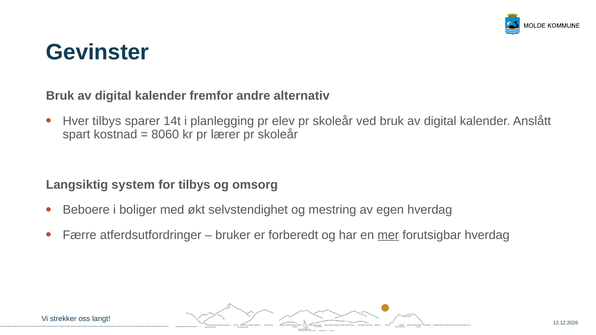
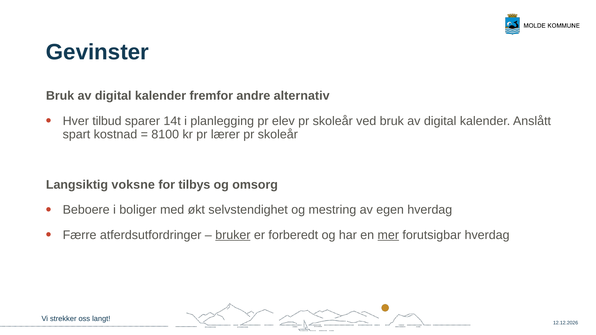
Hver tilbys: tilbys -> tilbud (107, 121)
8060: 8060 -> 8100 (165, 134)
system: system -> voksne (133, 185)
bruker underline: none -> present (233, 235)
